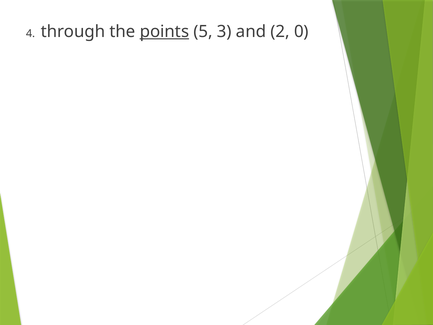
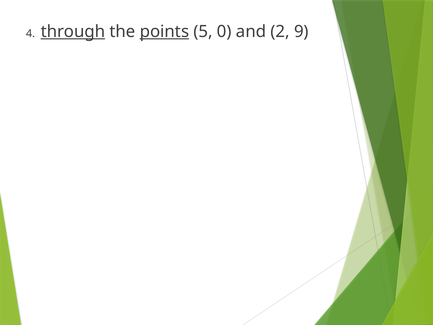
through underline: none -> present (73, 31)
3: 3 -> 0 (224, 31)
0: 0 -> 9 (301, 31)
